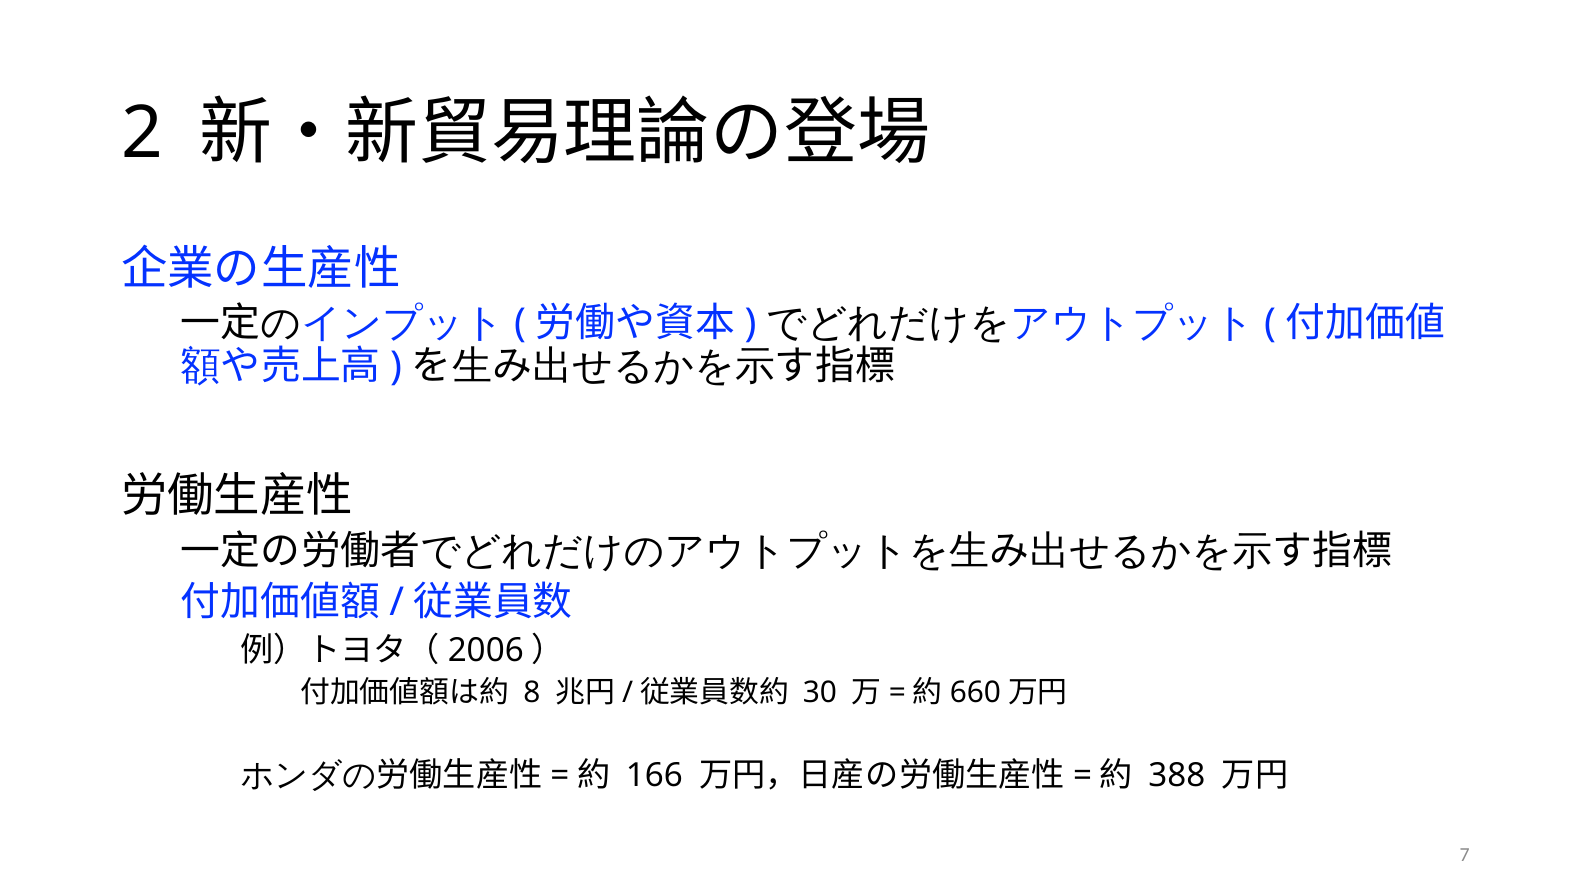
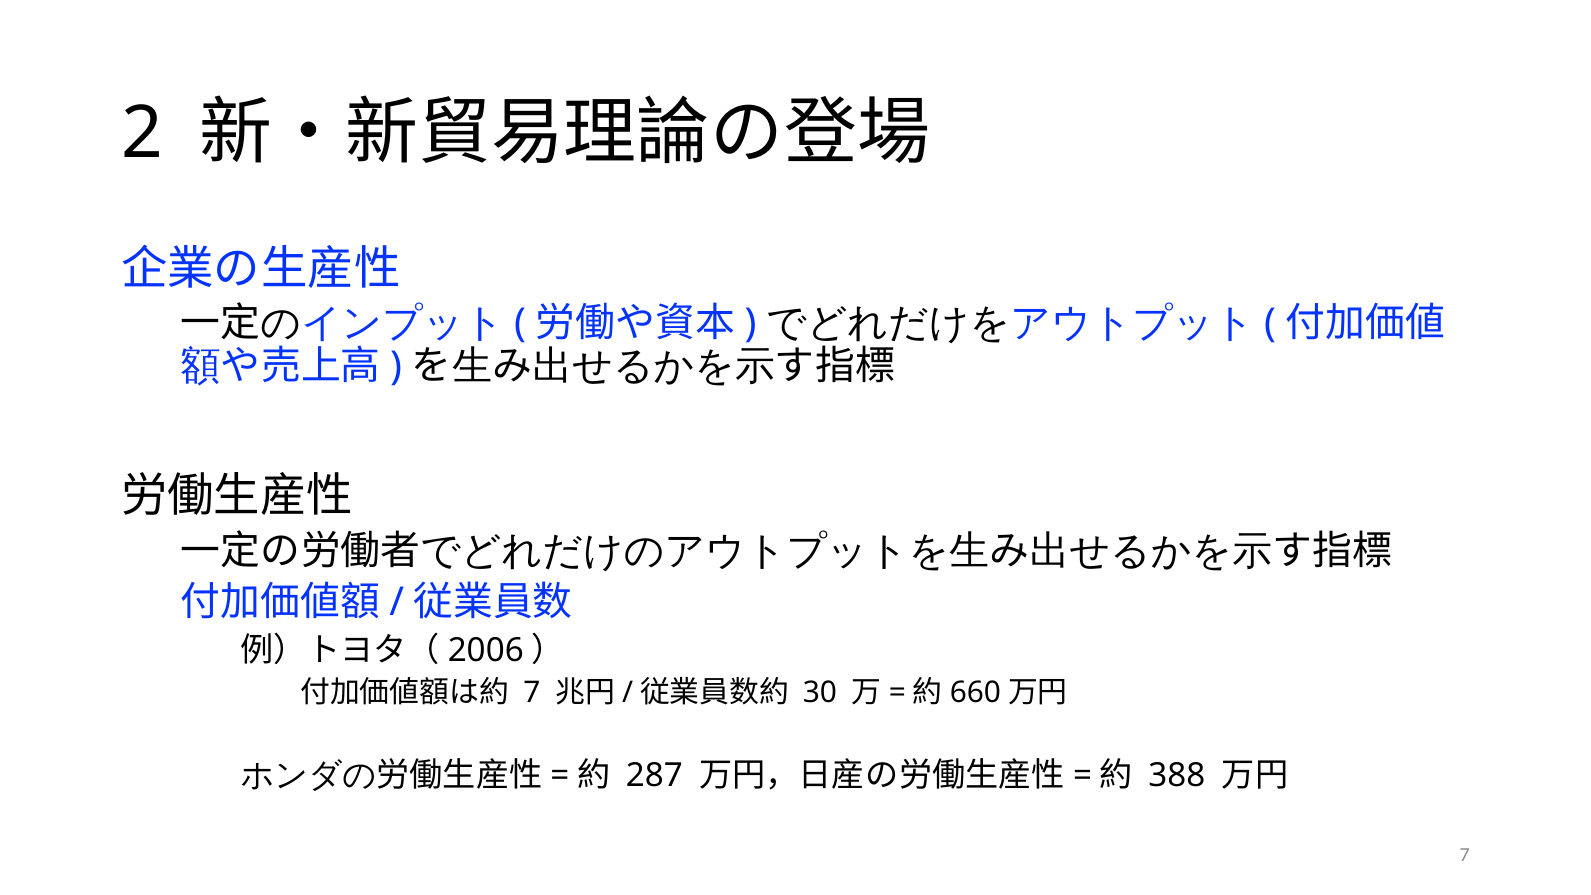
8: 8 -> 7 (532, 693)
166: 166 -> 287 (654, 775)
